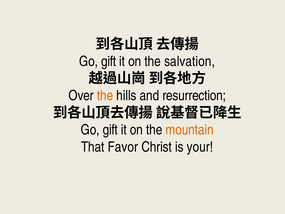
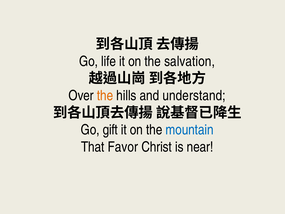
gift: gift -> life (109, 61)
resurrection: resurrection -> understand (194, 95)
mountain colour: orange -> blue (190, 130)
your: your -> near (200, 147)
